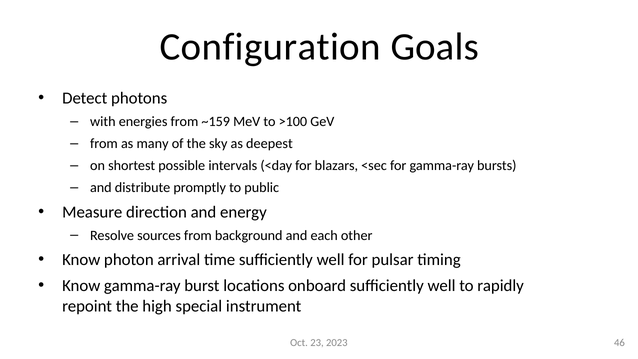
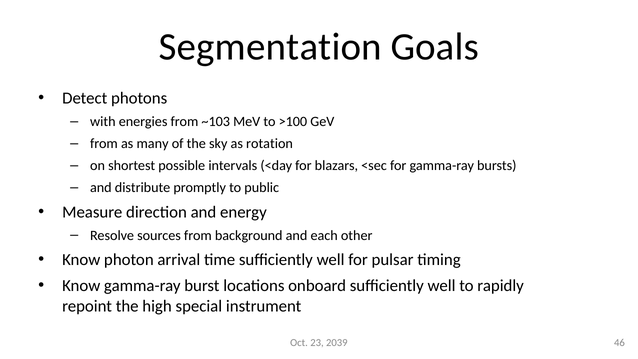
Configuration: Configuration -> Segmentation (270, 47)
~159: ~159 -> ~103 (216, 122)
deepest: deepest -> rotation (270, 144)
2023: 2023 -> 2039 (337, 343)
